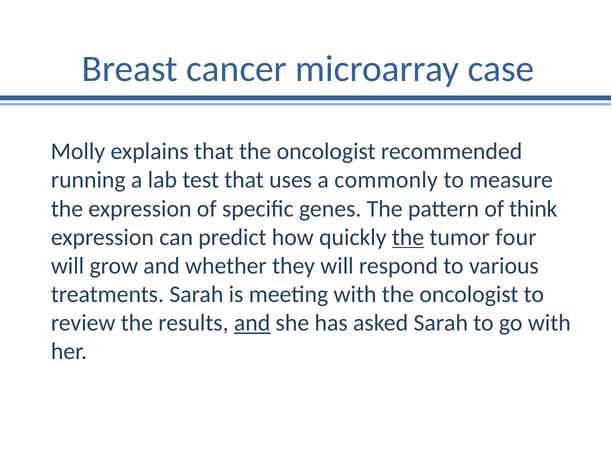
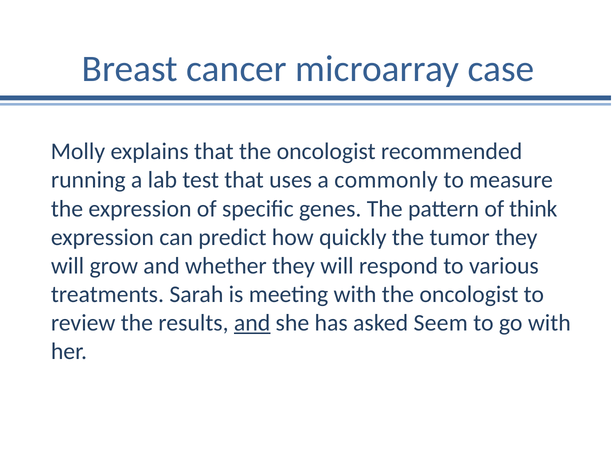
the underline: present -> none (408, 237)
tumor four: four -> they (516, 237)
asked Sarah: Sarah -> Seem (441, 323)
